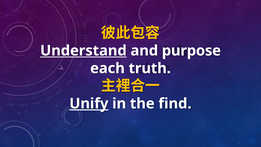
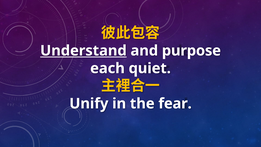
truth: truth -> quiet (150, 68)
Unify underline: present -> none (89, 103)
find: find -> fear (175, 103)
